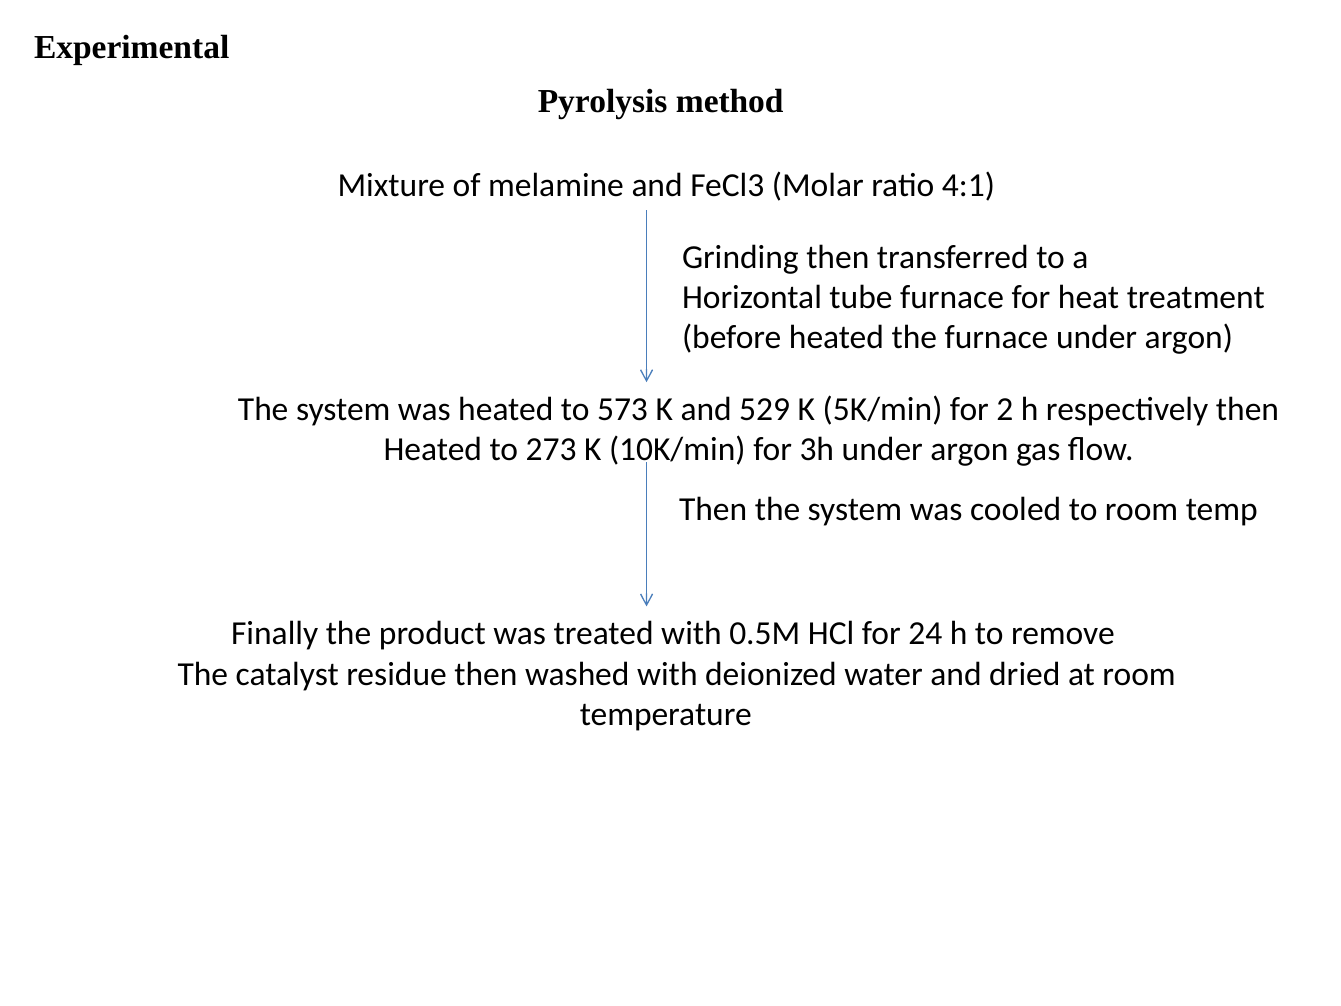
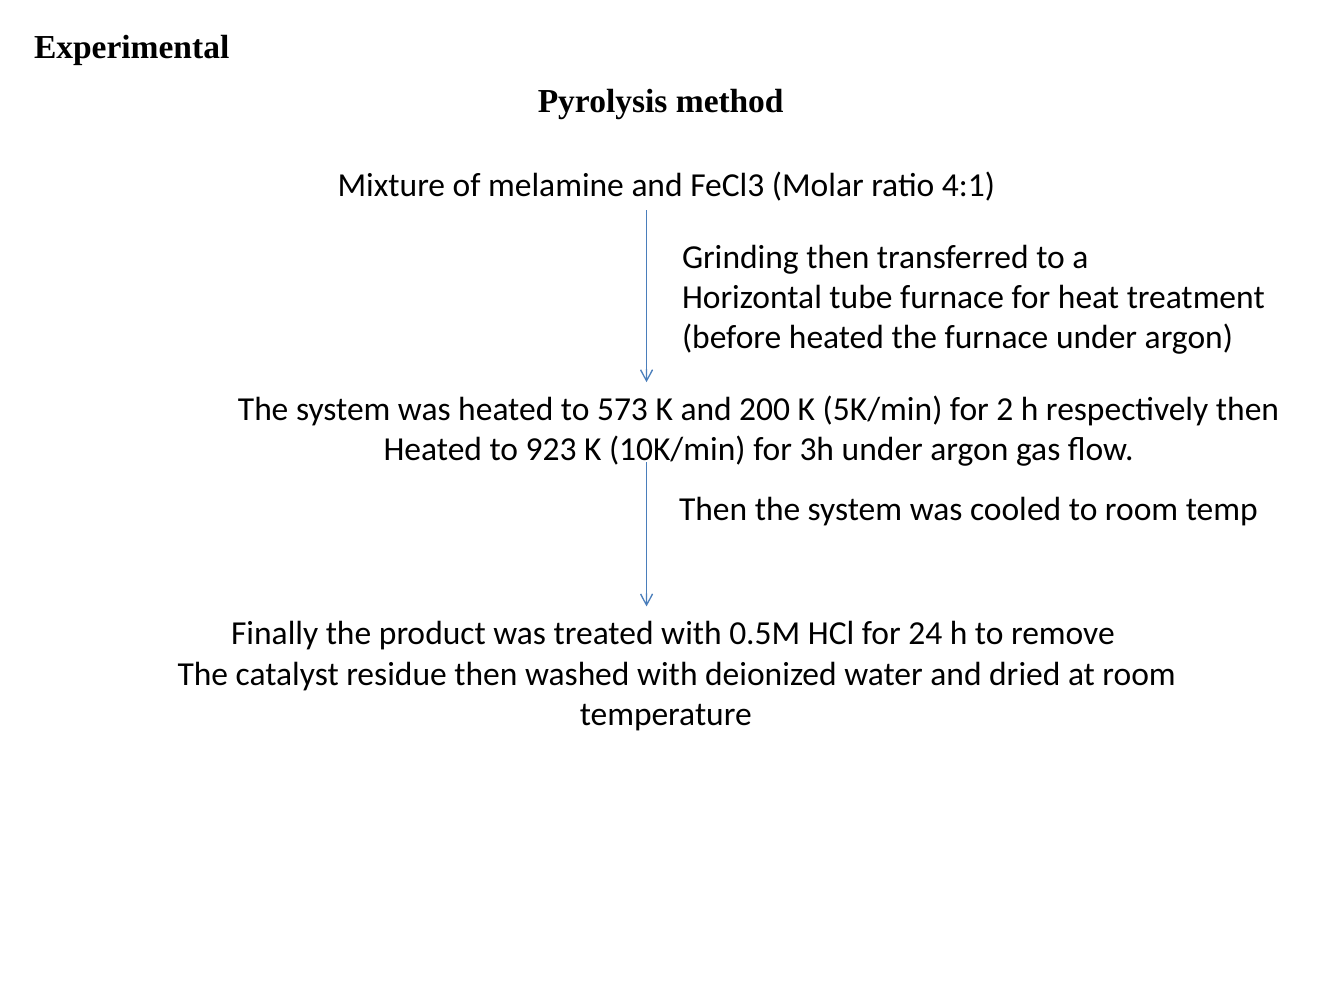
529: 529 -> 200 (765, 409)
273: 273 -> 923 (551, 449)
